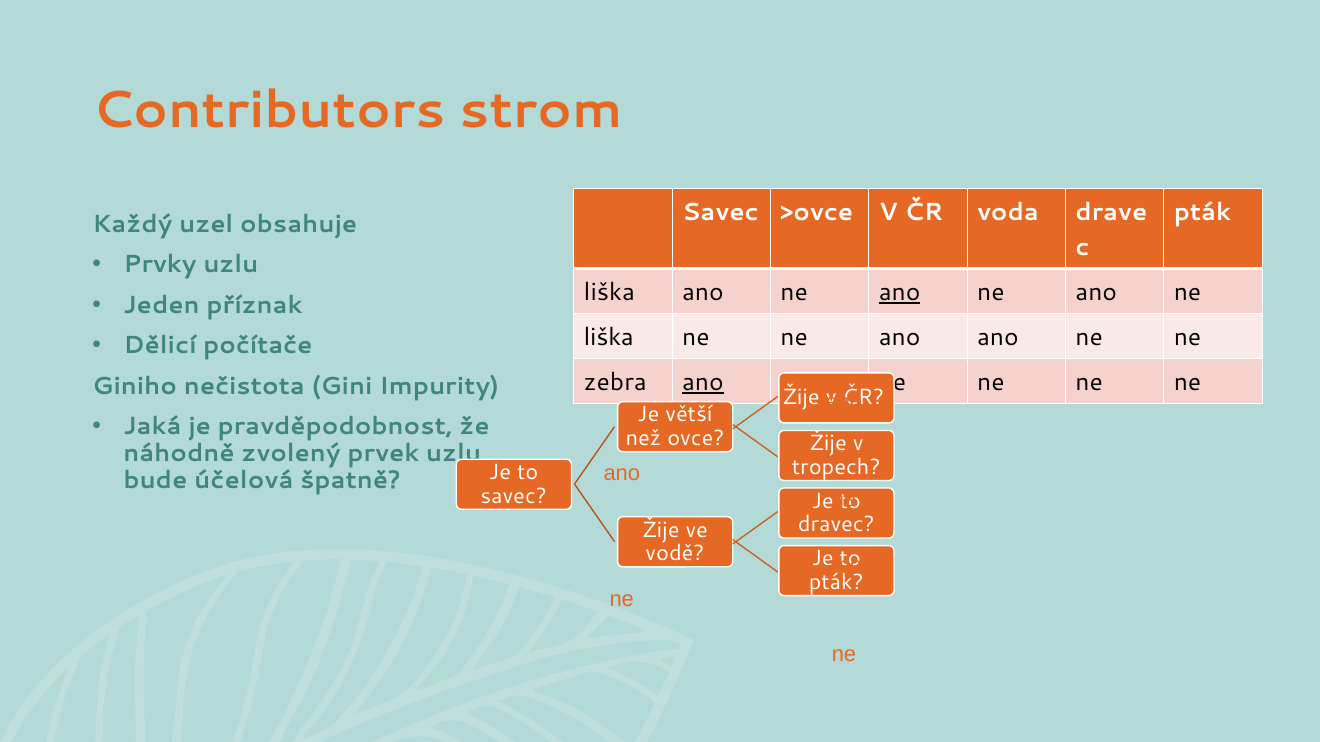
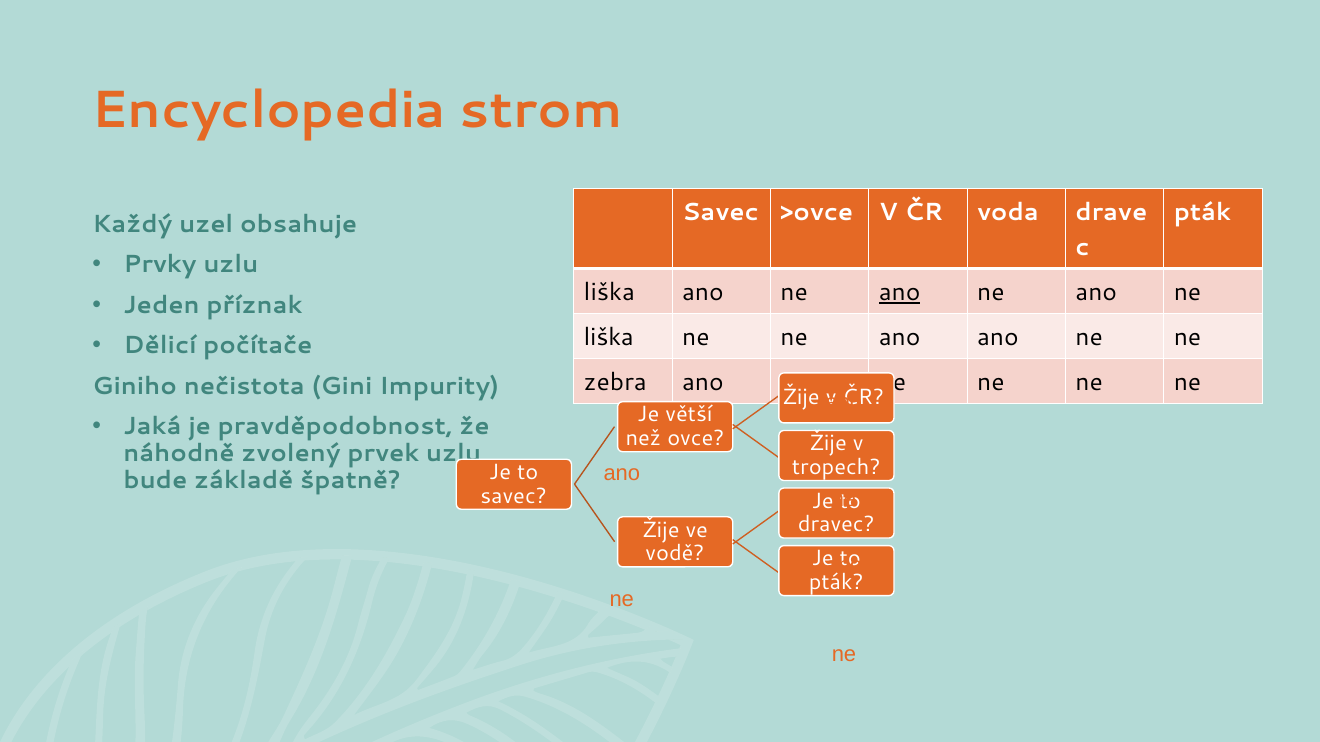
Contributors: Contributors -> Encyclopedia (269, 110)
ano underline: present -> none (703, 382)
účelová: účelová -> základě (244, 480)
